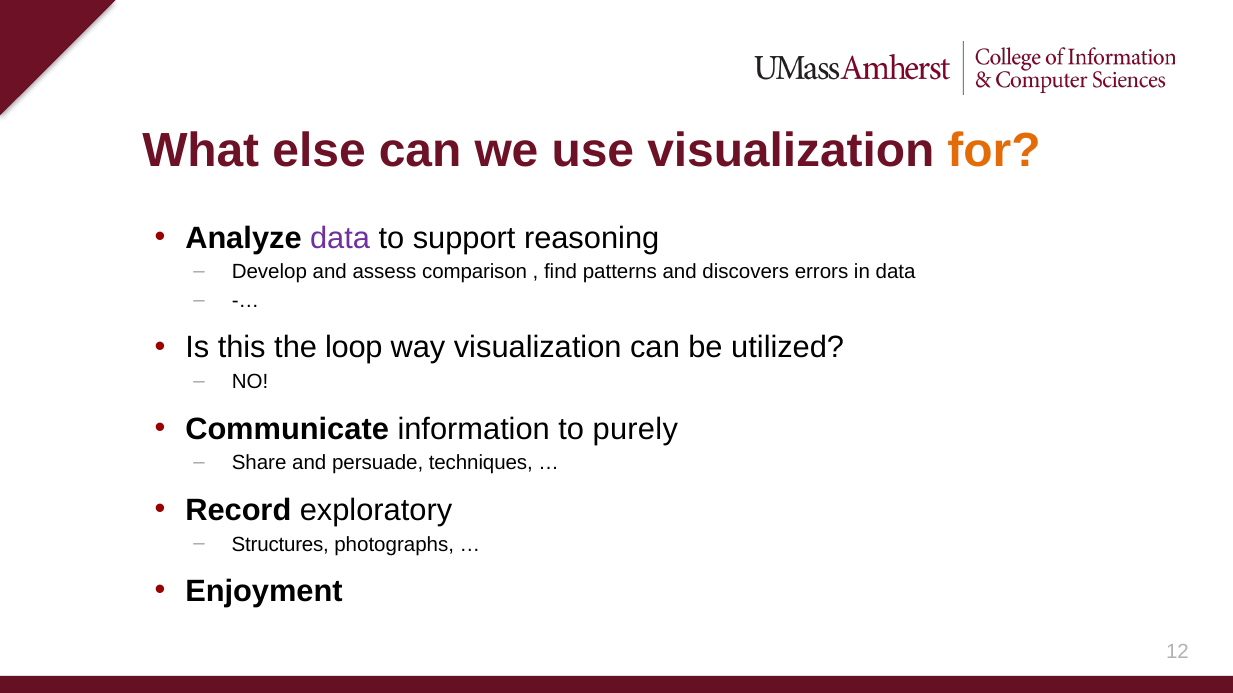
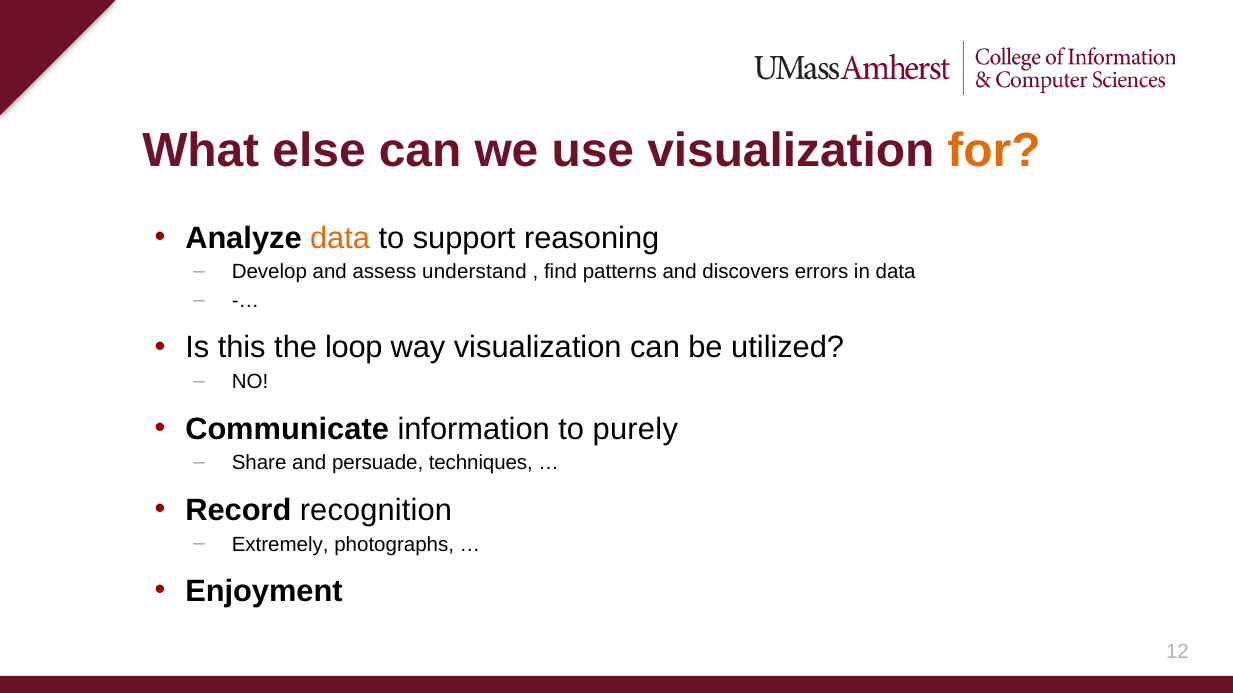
data colour: purple -> orange (340, 238)
comparison: comparison -> understand (474, 272)
exploratory: exploratory -> recognition (376, 511)
Structures: Structures -> Extremely (280, 545)
